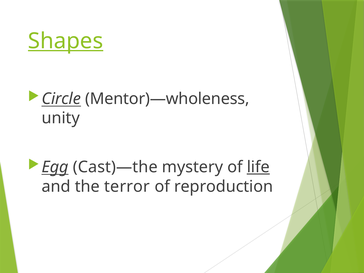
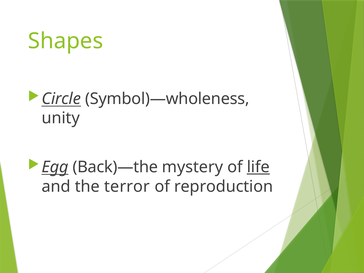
Shapes underline: present -> none (66, 41)
Mentor)—wholeness: Mentor)—wholeness -> Symbol)—wholeness (167, 99)
Cast)—the: Cast)—the -> Back)—the (115, 167)
